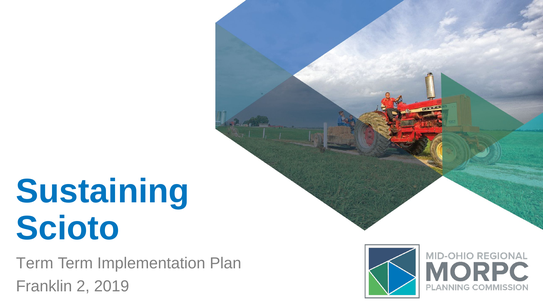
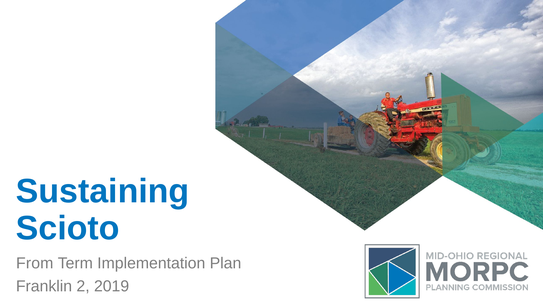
Term: Term -> From (35, 263)
